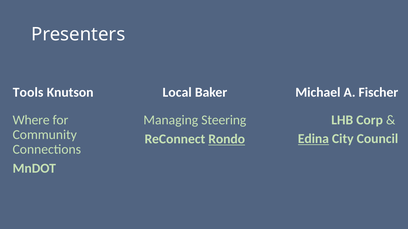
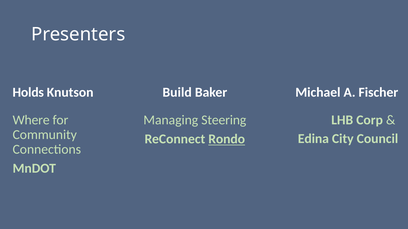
Tools: Tools -> Holds (28, 93)
Local: Local -> Build (177, 93)
Edina underline: present -> none (313, 139)
